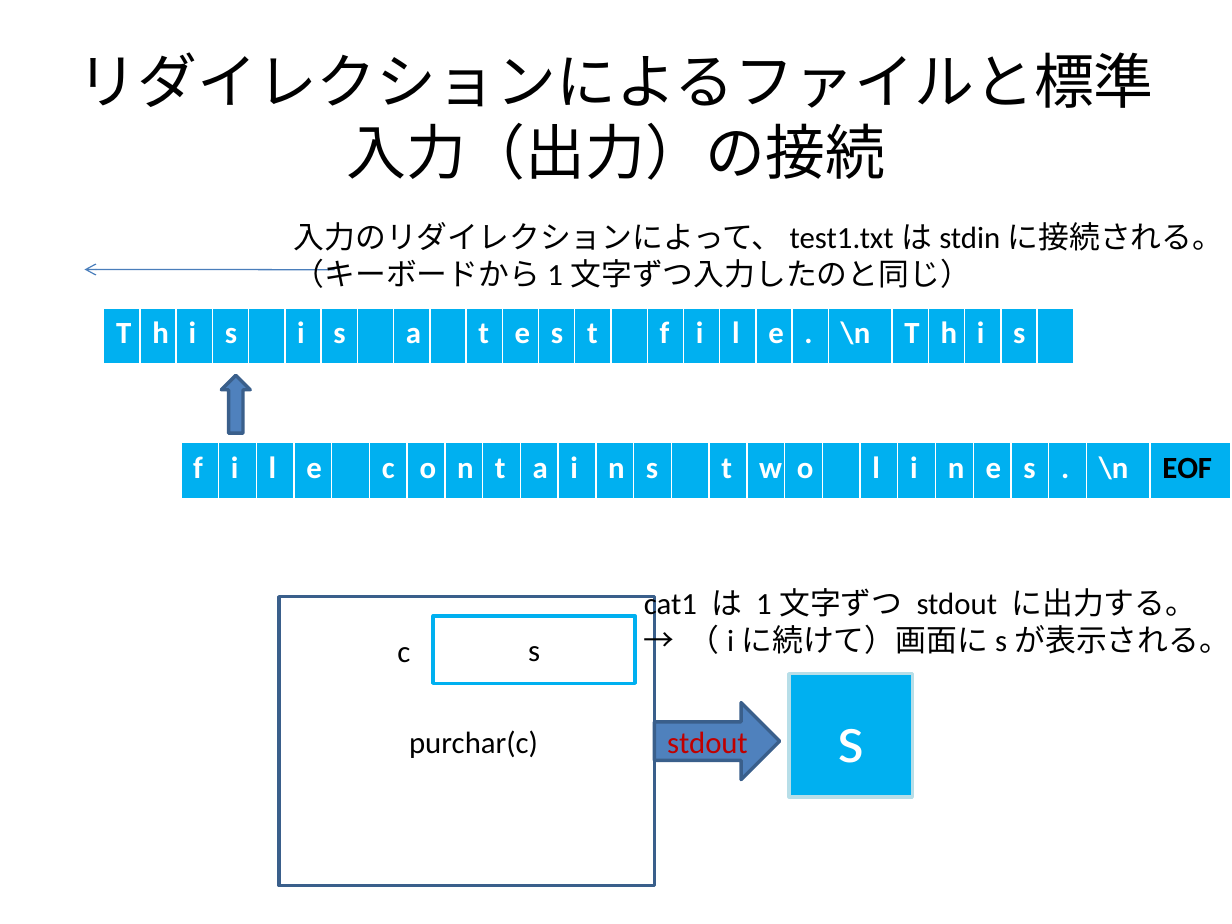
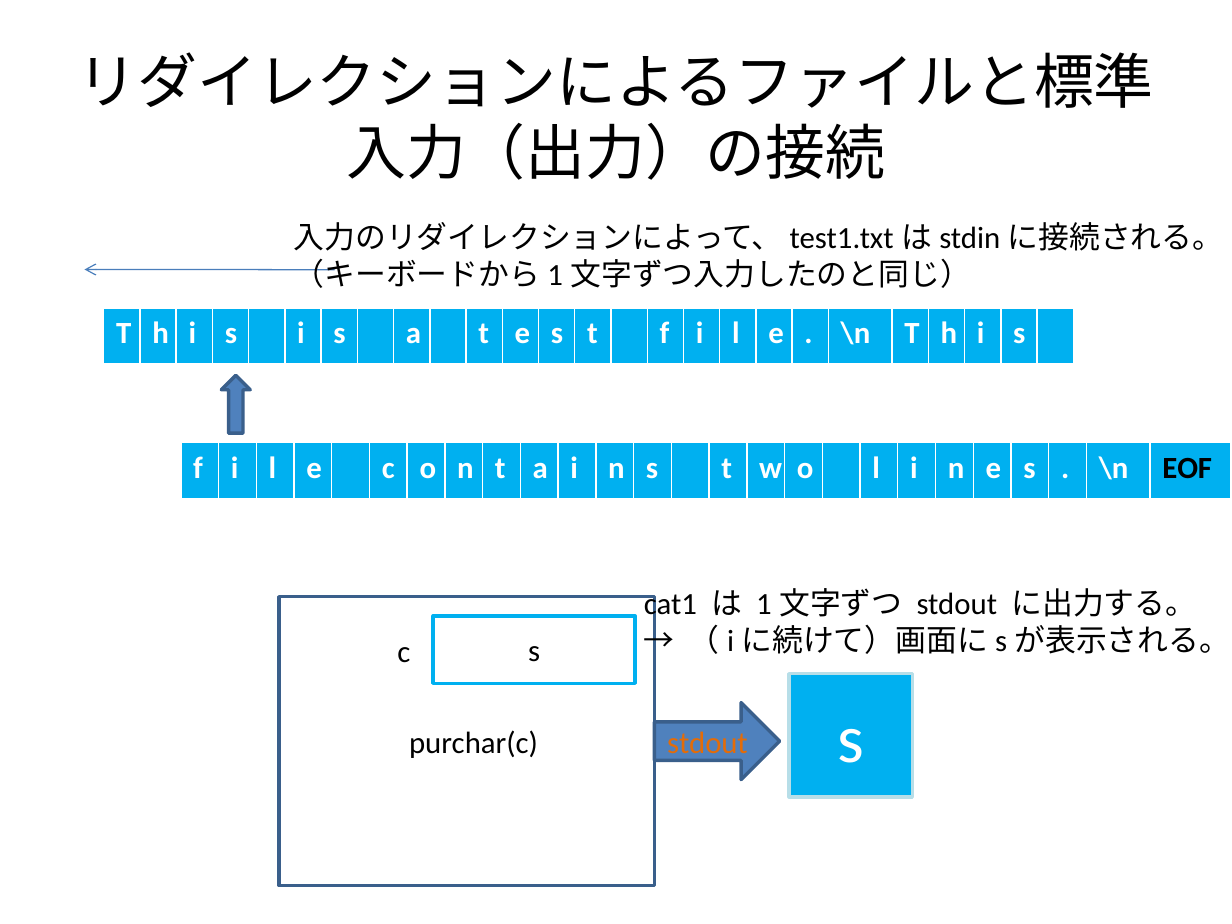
stdout colour: red -> orange (707, 743)
